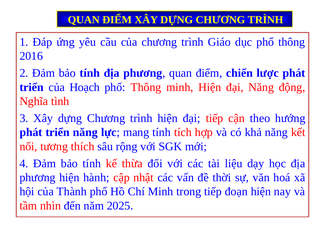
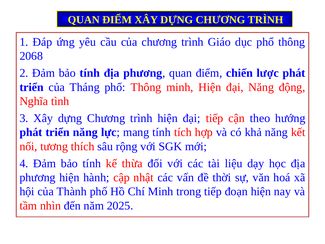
2016: 2016 -> 2068 (31, 56)
Hoạch: Hoạch -> Tháng (85, 87)
